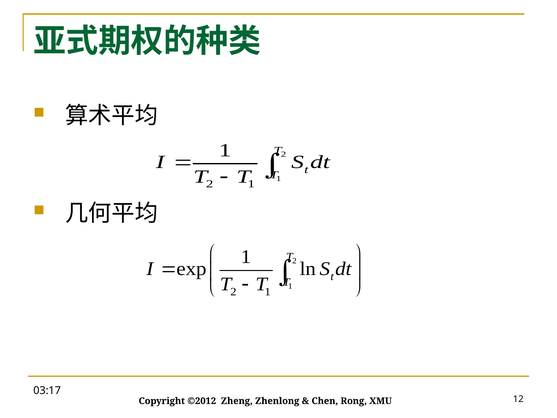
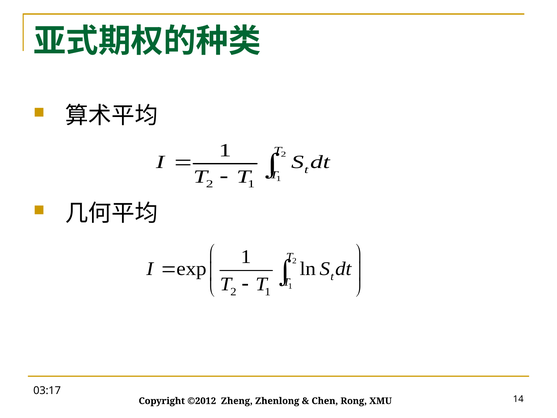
12: 12 -> 14 (518, 399)
